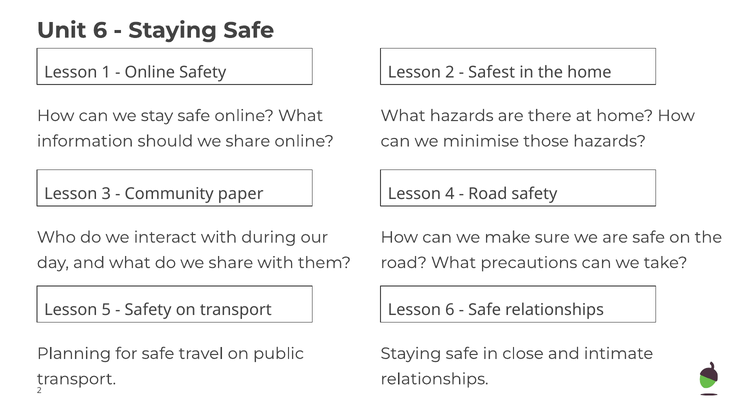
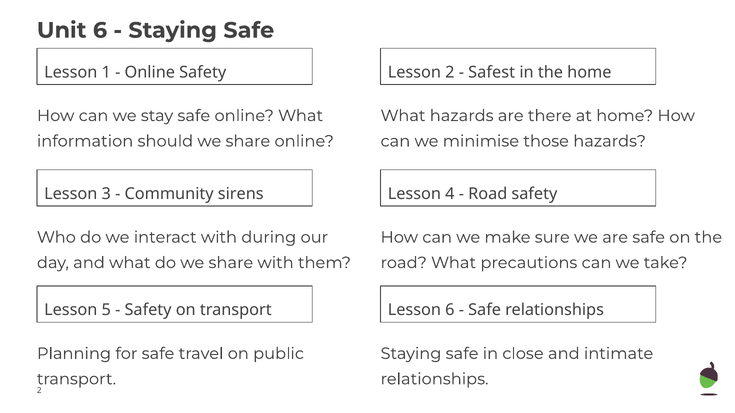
paper: paper -> sirens (241, 194)
